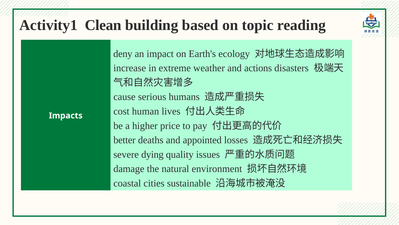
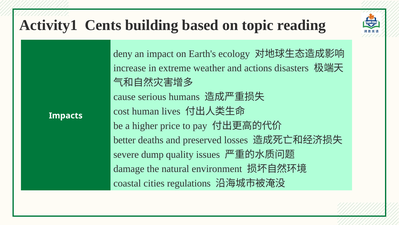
Clean: Clean -> Cents (103, 25)
appointed: appointed -> preserved (202, 140)
dying: dying -> dump (152, 154)
sustainable: sustainable -> regulations (189, 183)
